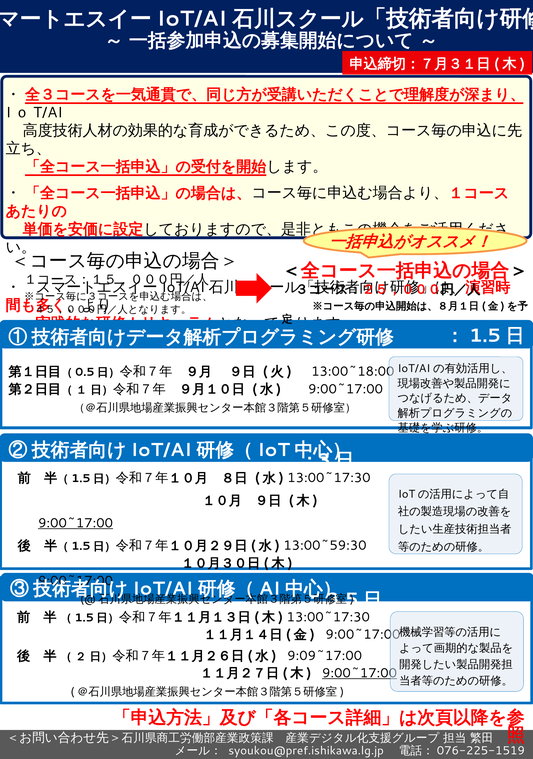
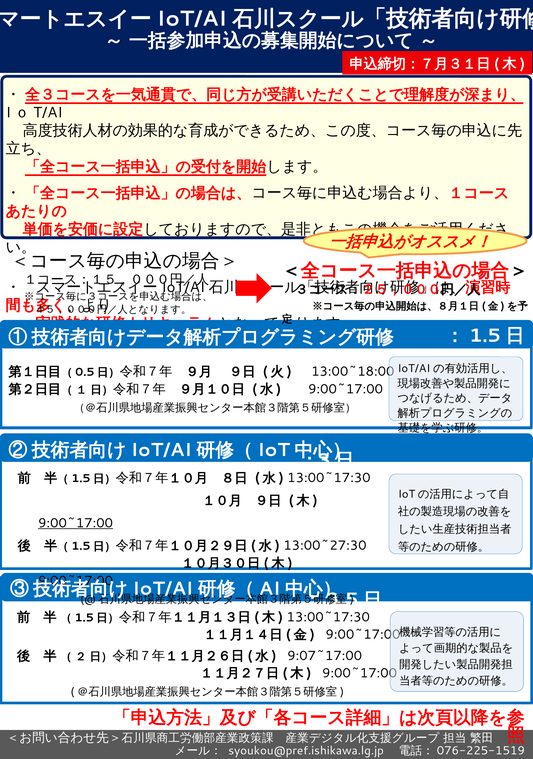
13:00~59:30: 13:00~59:30 -> 13:00~27:30 (325, 546)
9:09~17:00: 9:09~17:00 -> 9:07~17:00 (325, 656)
9:00~17:00 underline: present -> none (360, 673)
